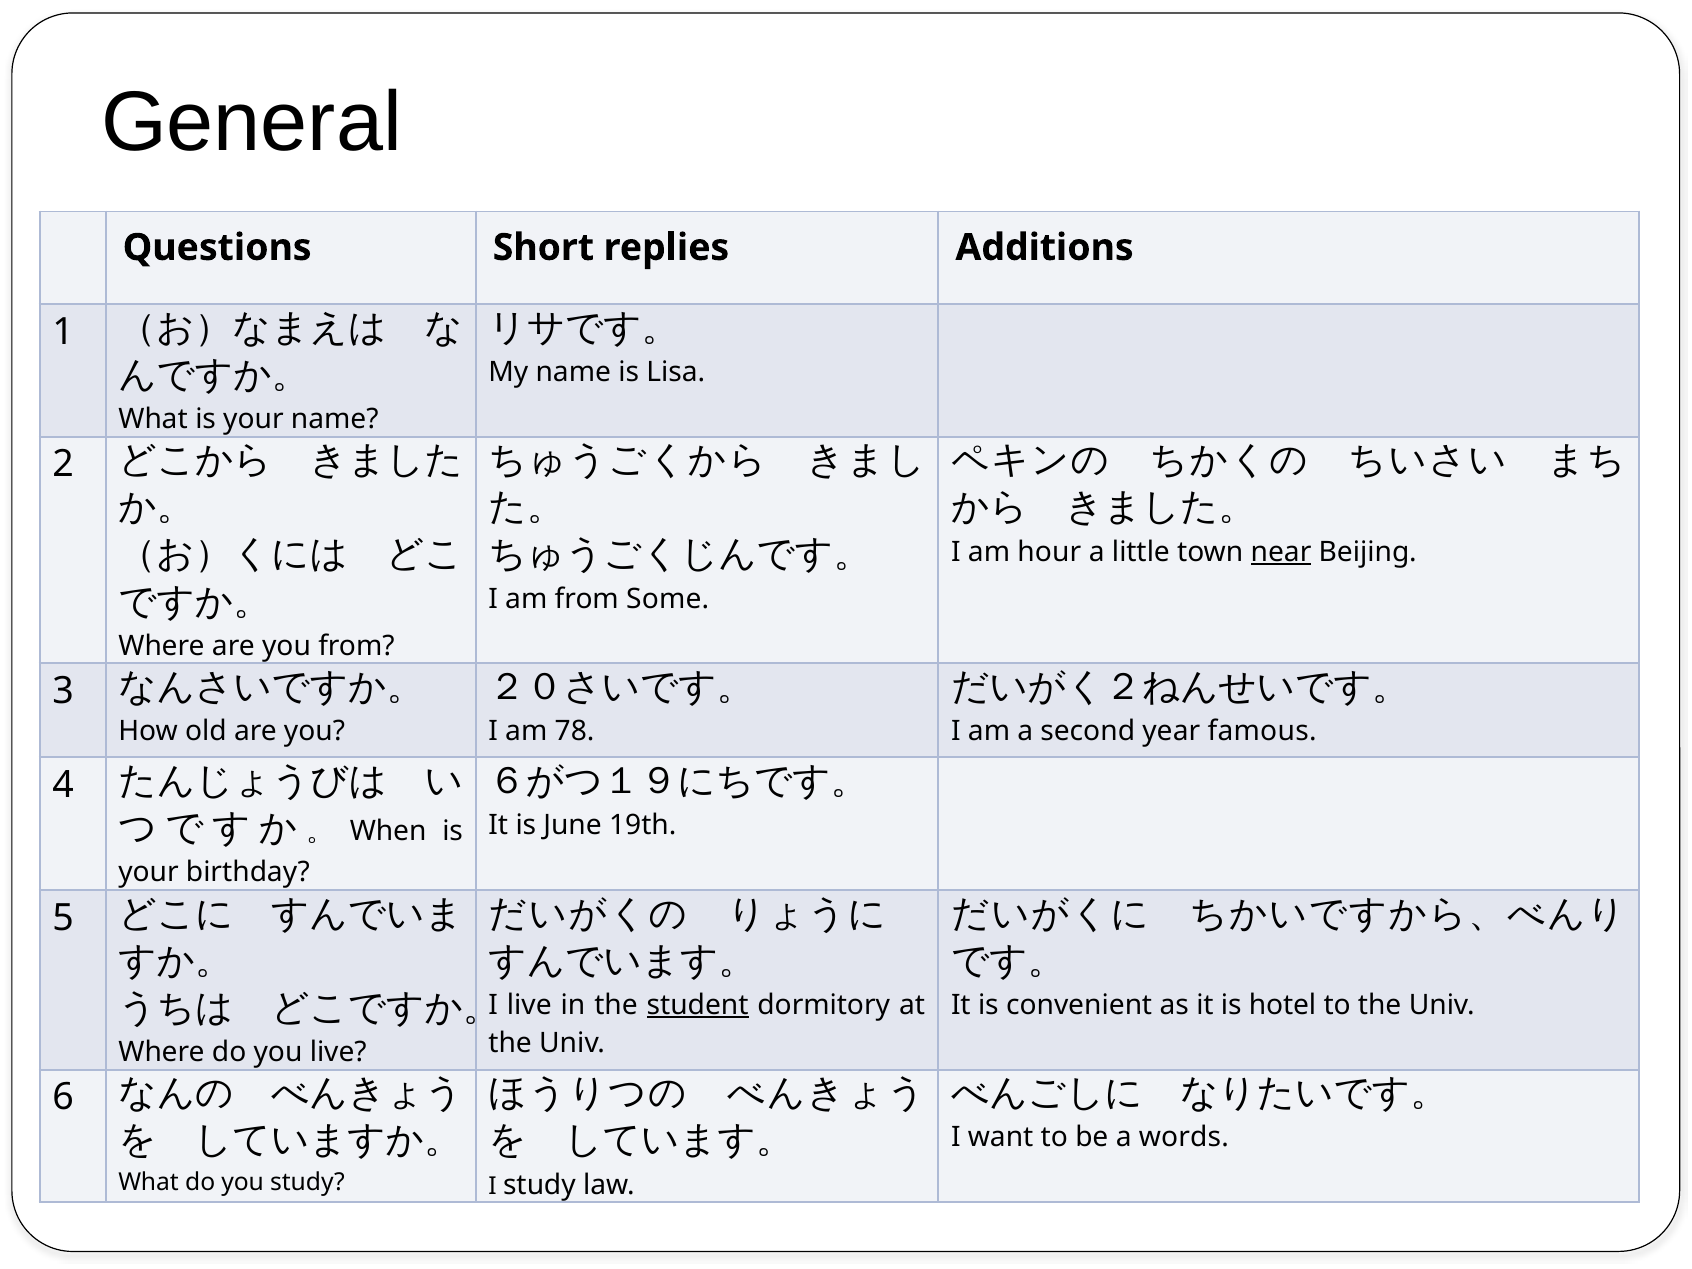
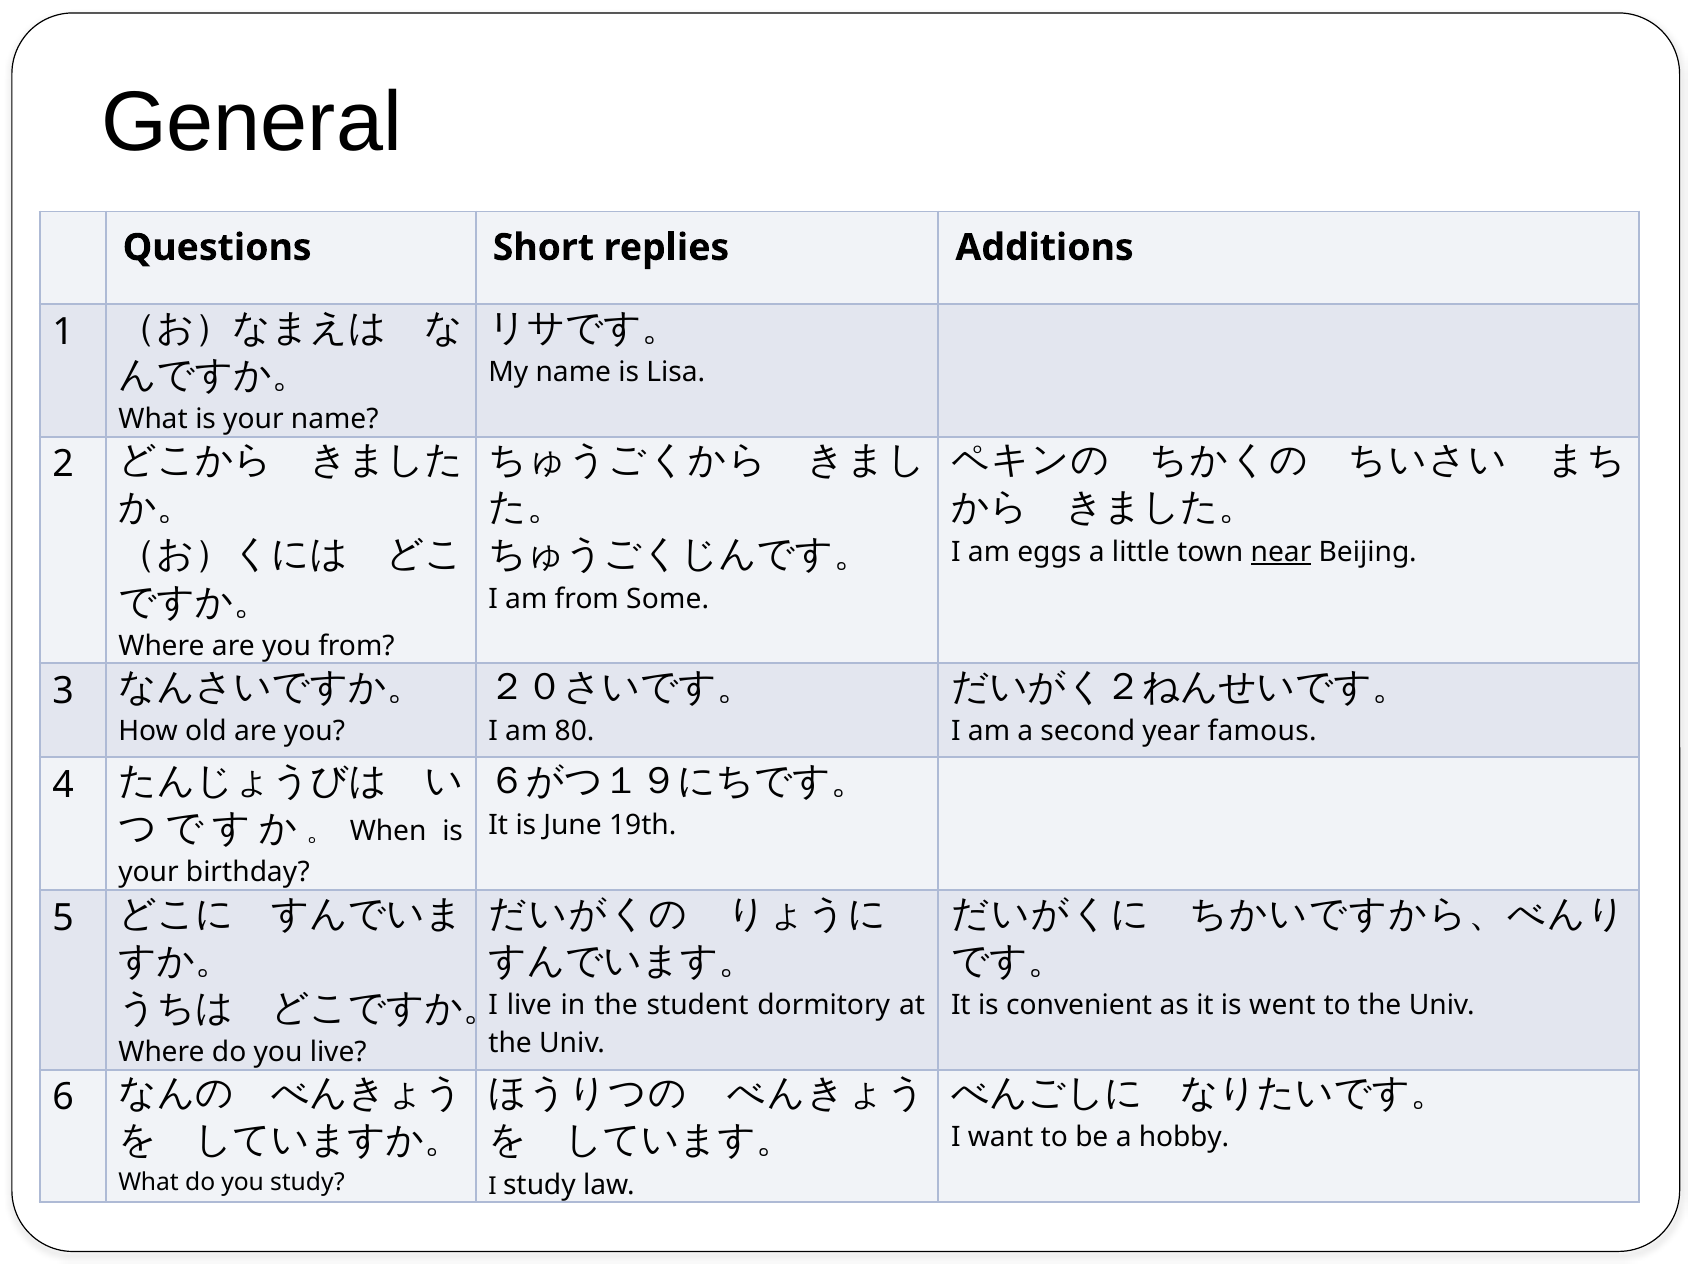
hour: hour -> eggs (1049, 552)
78: 78 -> 80 (575, 731)
student underline: present -> none (698, 1005)
hotel: hotel -> went (1282, 1005)
words: words -> hobby (1184, 1138)
